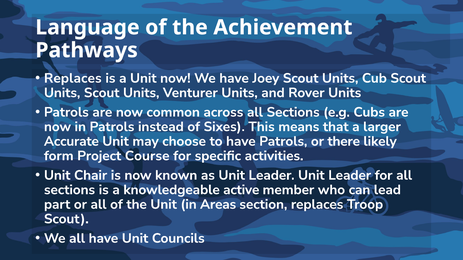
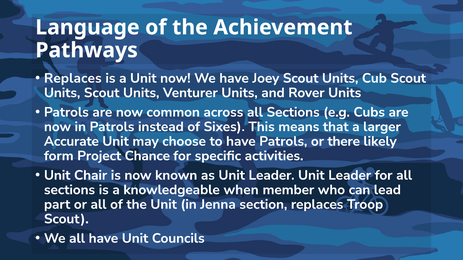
Course: Course -> Chance (147, 156)
active: active -> when (241, 190)
Areas: Areas -> Jenna (218, 205)
